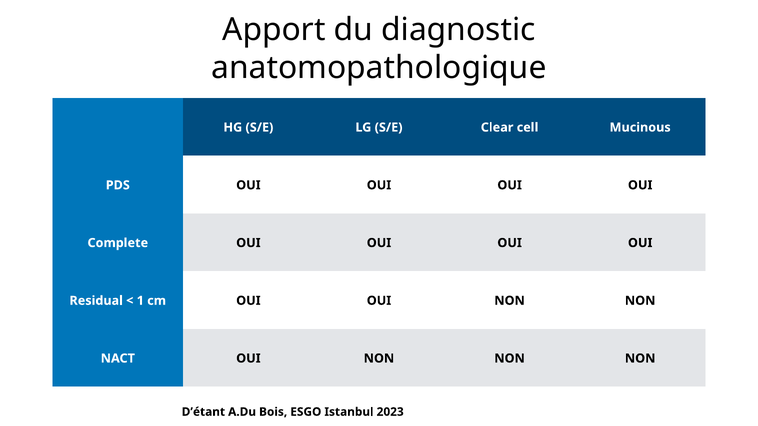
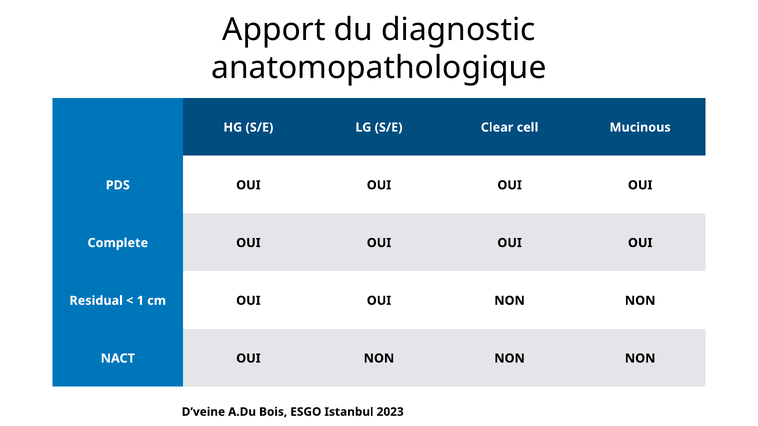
D’étant: D’étant -> D’veine (203, 412)
